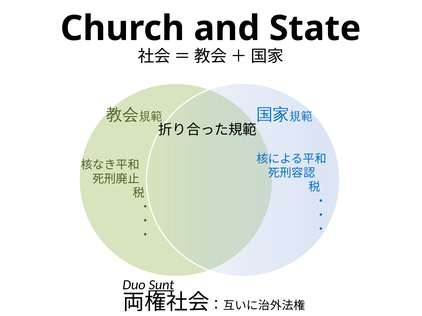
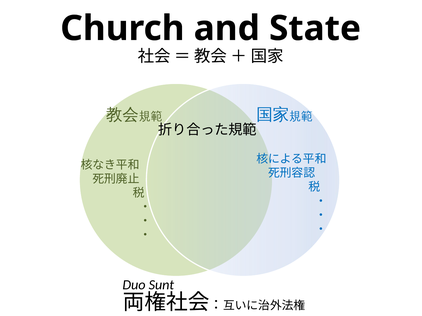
Sunt underline: present -> none (161, 285)
